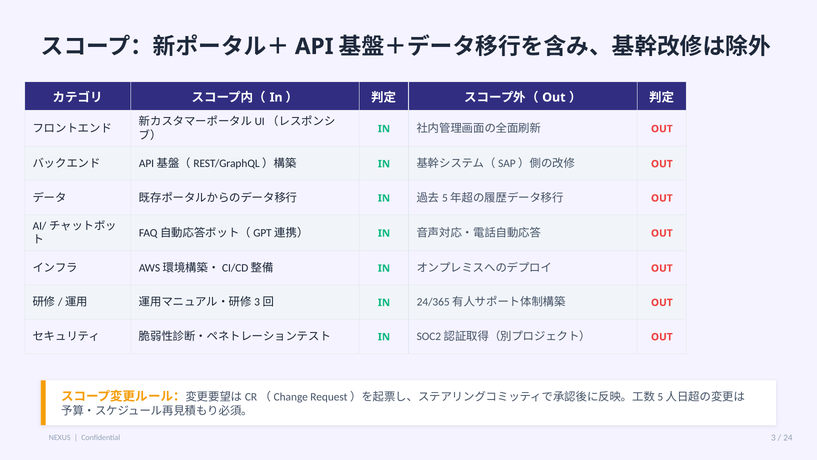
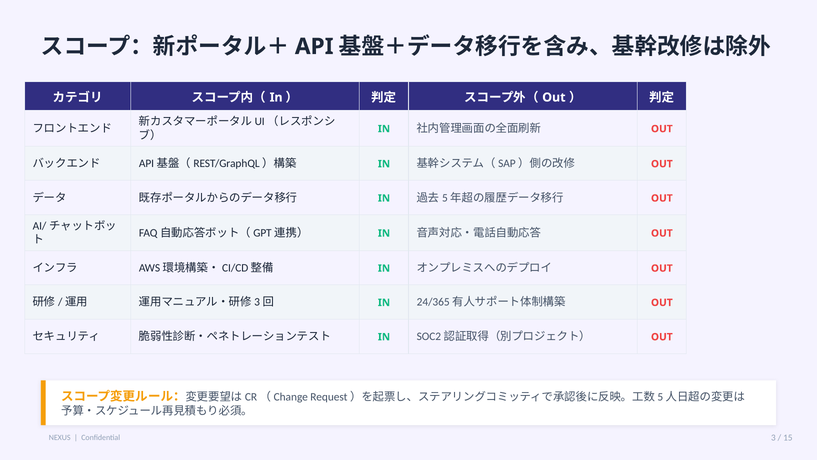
24: 24 -> 15 (788, 437)
